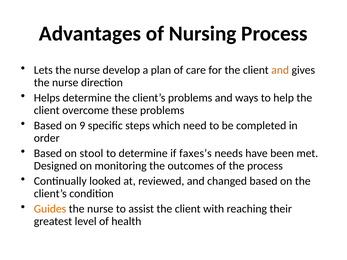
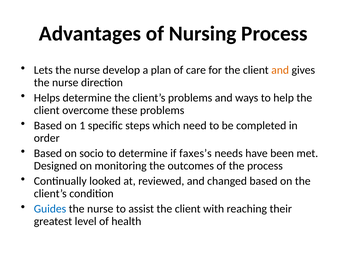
9: 9 -> 1 (82, 126)
stool: stool -> socio (91, 153)
Guides colour: orange -> blue (50, 209)
